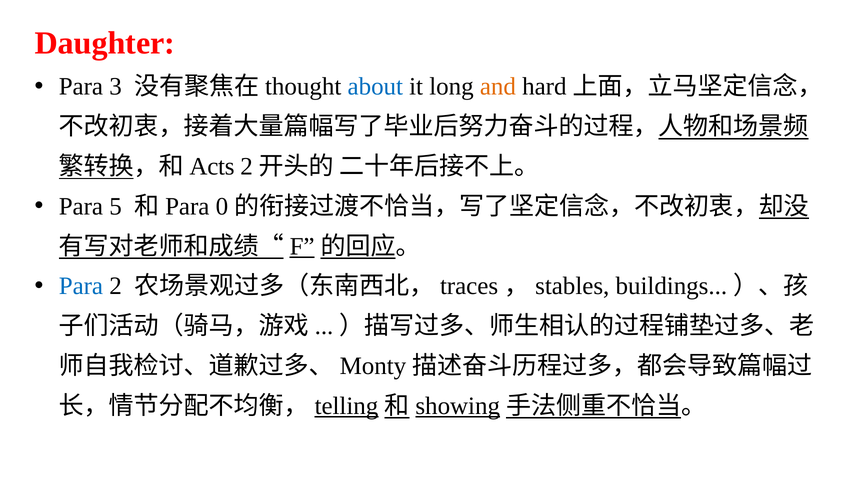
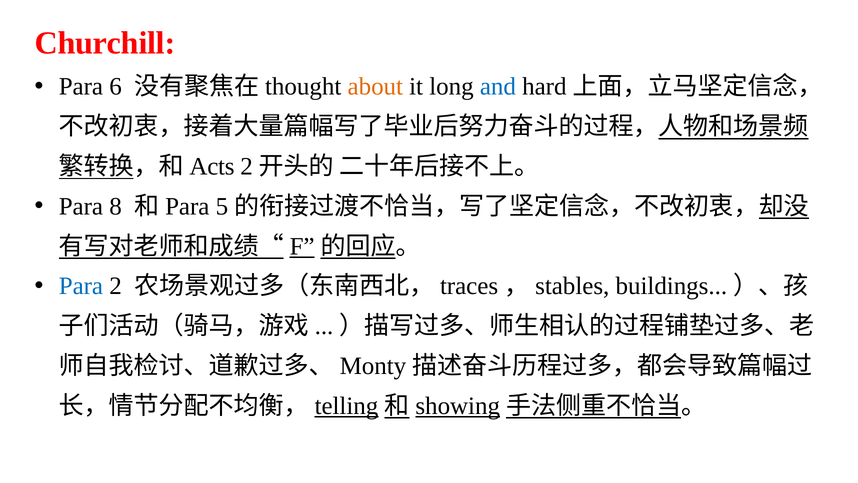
Daughter: Daughter -> Churchill (105, 43)
3: 3 -> 6 (116, 87)
about colour: blue -> orange (375, 87)
and colour: orange -> blue (498, 87)
5: 5 -> 8 (116, 206)
0: 0 -> 5 (222, 206)
